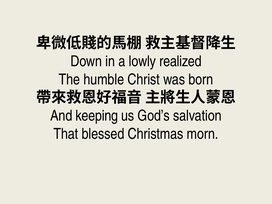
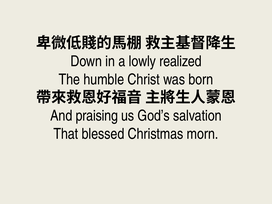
keeping: keeping -> praising (97, 116)
